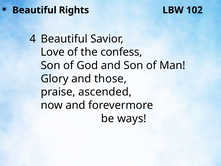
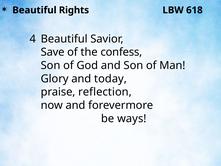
102: 102 -> 618 (194, 10)
Love: Love -> Save (53, 52)
those: those -> today (110, 79)
ascended: ascended -> reflection (105, 92)
